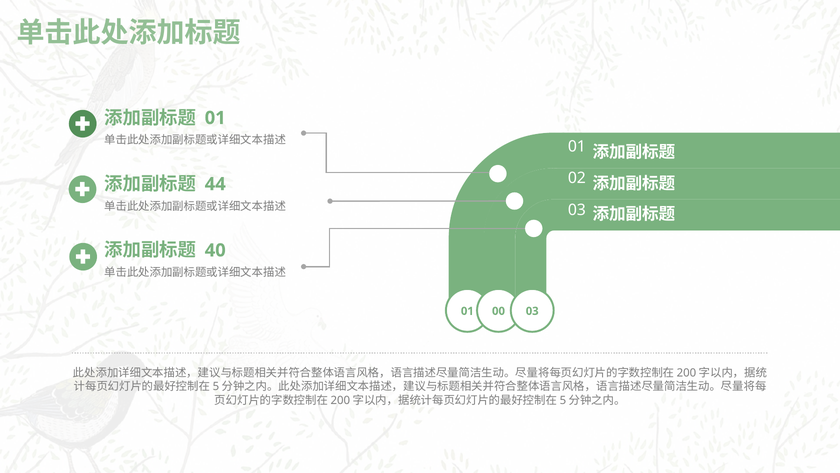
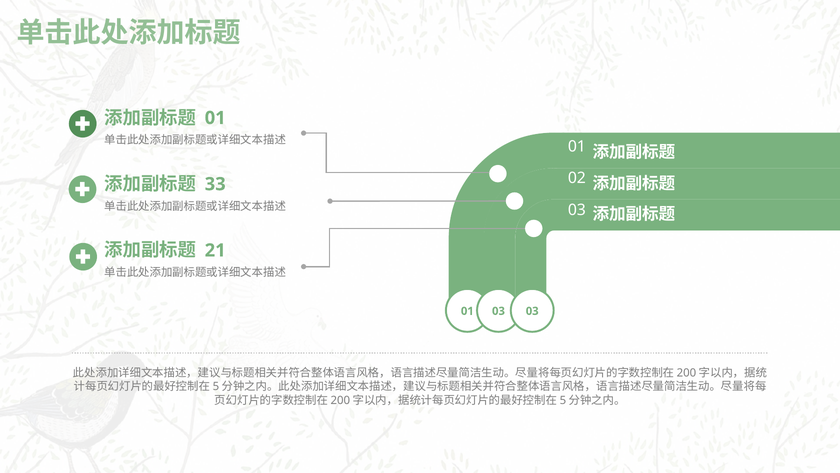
44: 44 -> 33 (215, 184)
40: 40 -> 21 (215, 250)
01 00: 00 -> 03 (498, 311)
